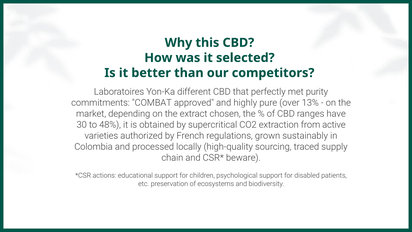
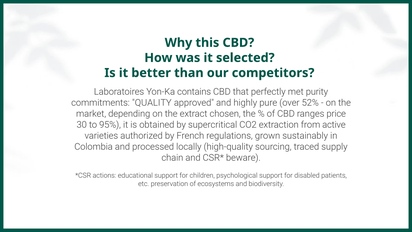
different: different -> contains (194, 92)
COMBAT: COMBAT -> QUALITY (152, 103)
13%: 13% -> 52% (310, 103)
have: have -> price (336, 114)
48%: 48% -> 95% (110, 125)
